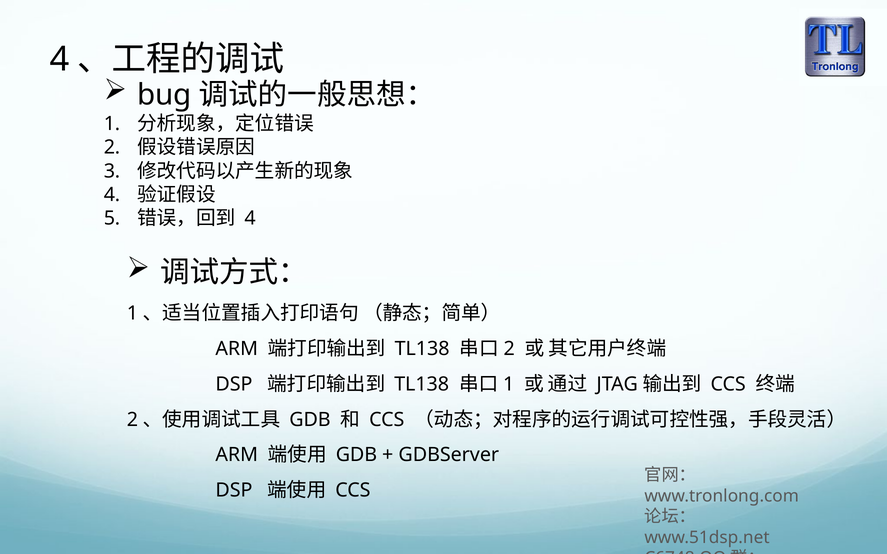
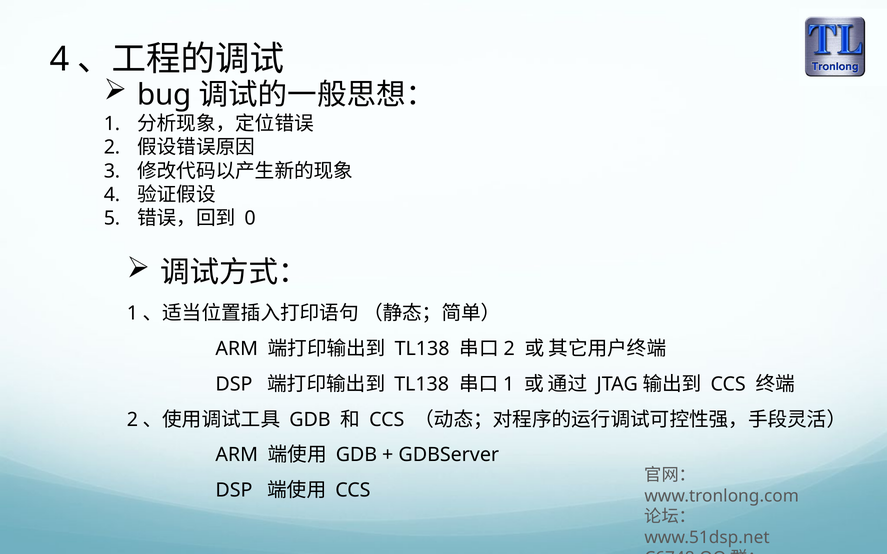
4: 4 -> 0 (250, 218)
